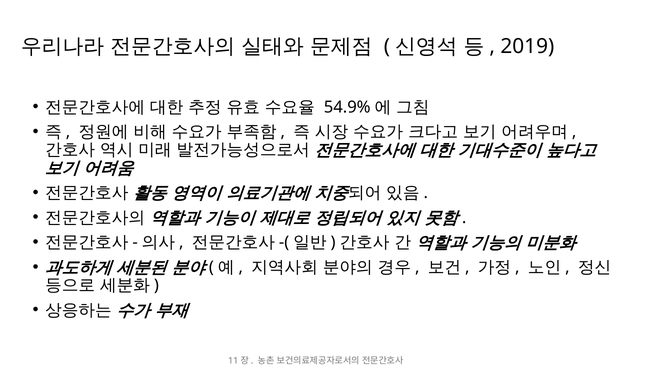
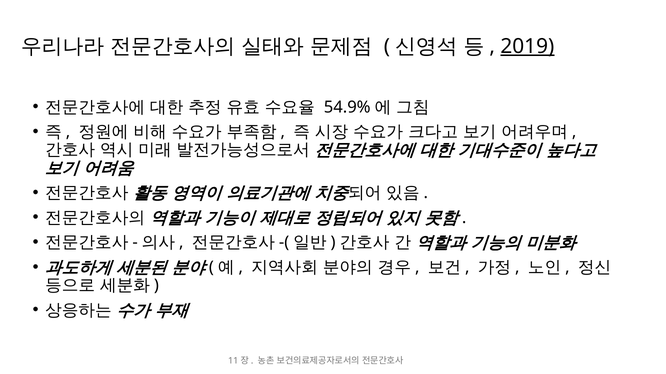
2019 underline: none -> present (527, 46)
